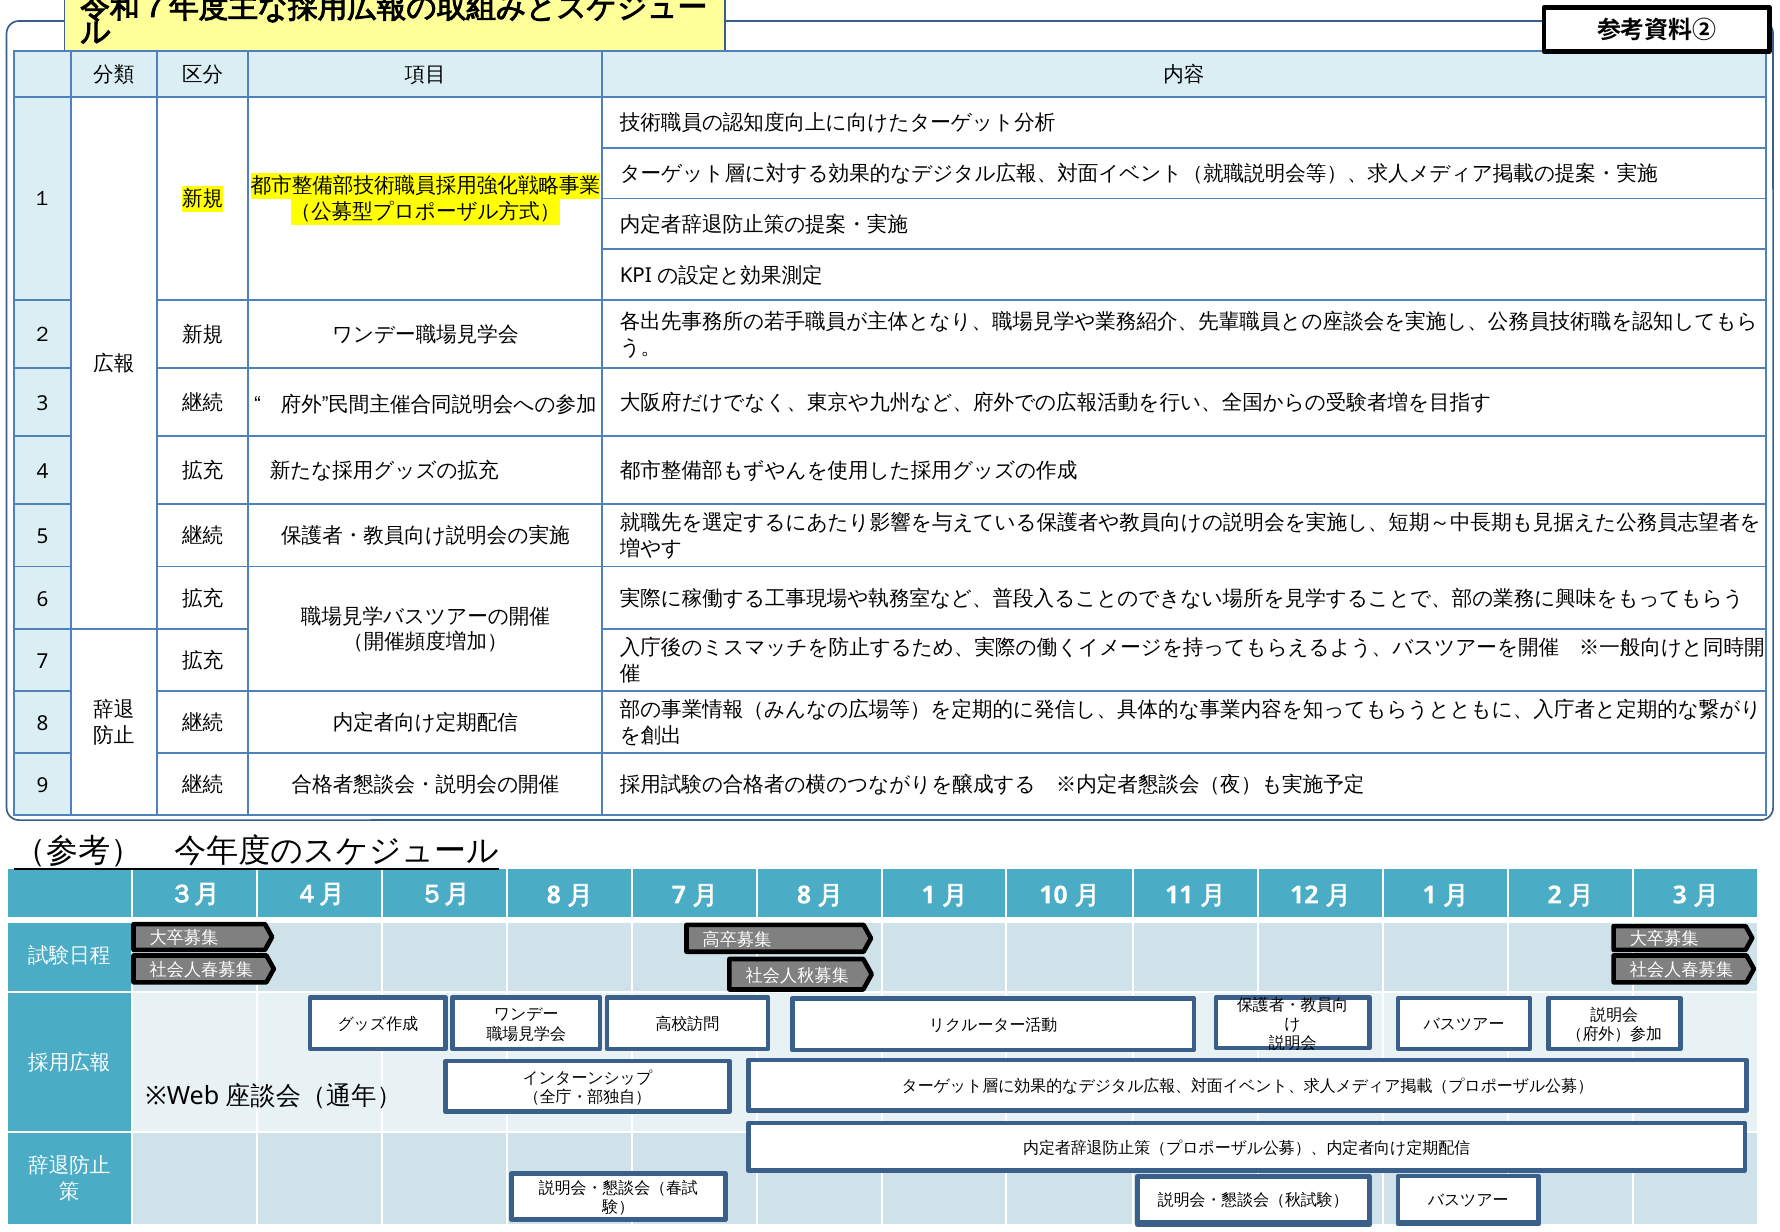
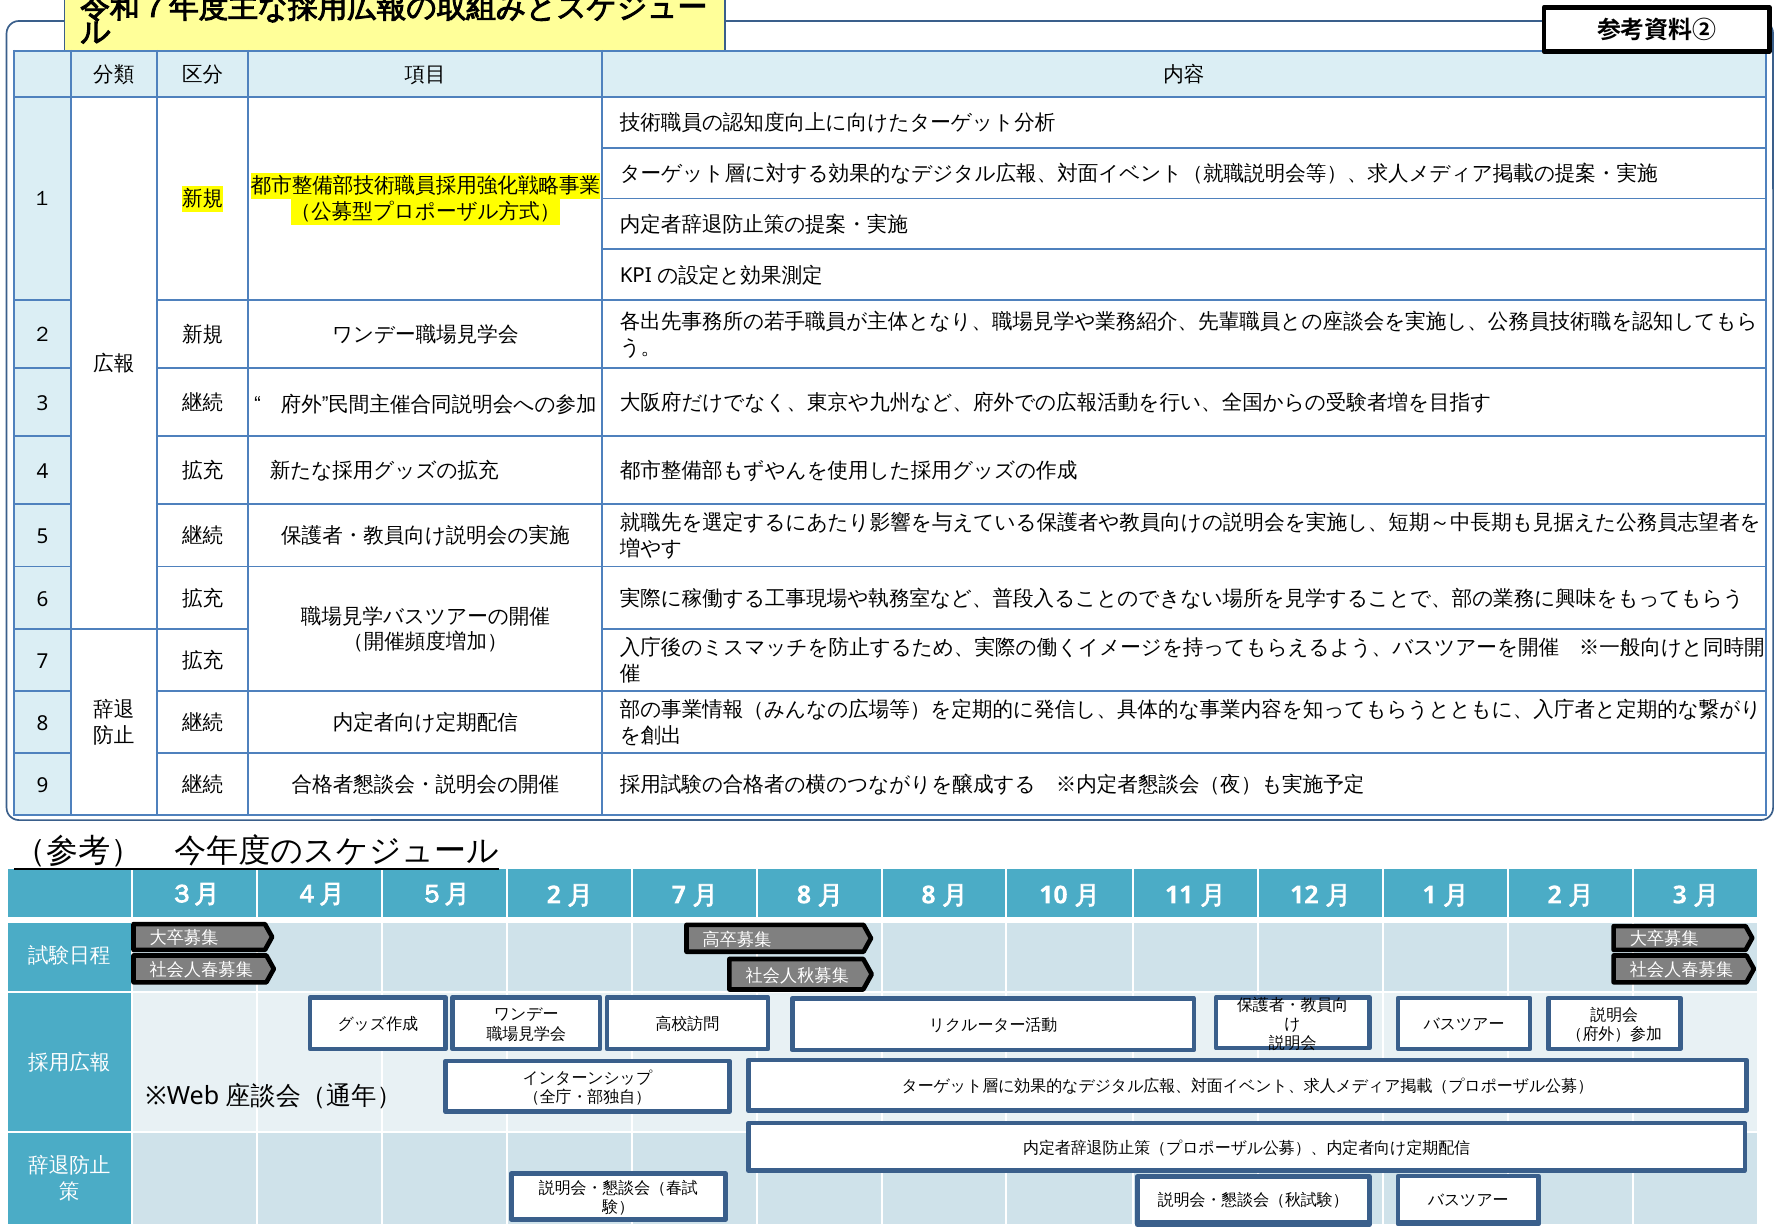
8: 8 -> 2 (554, 895)
1: 1 -> 8 (929, 895)
